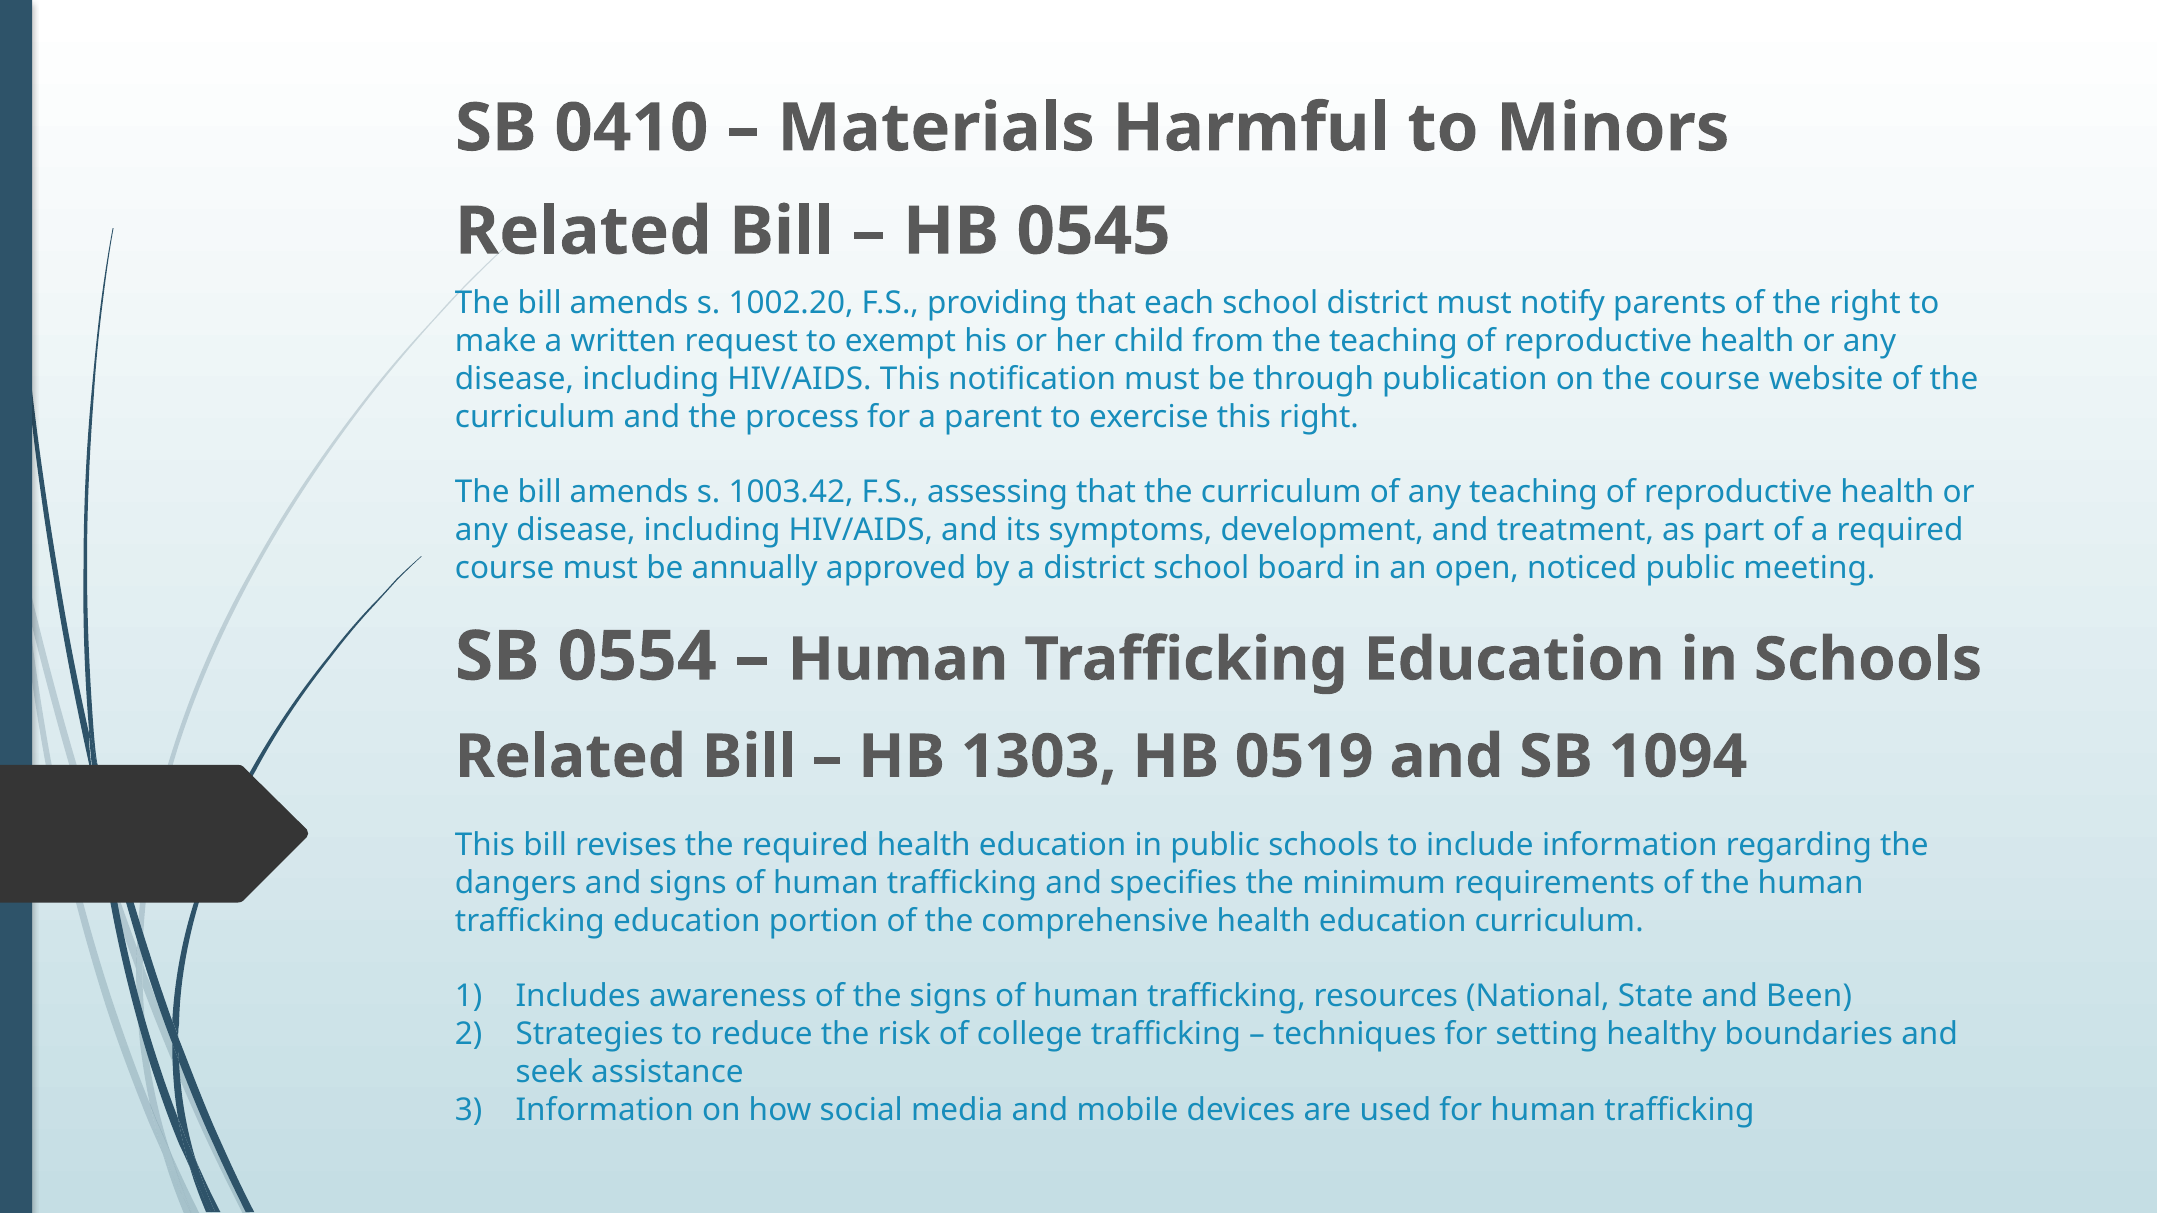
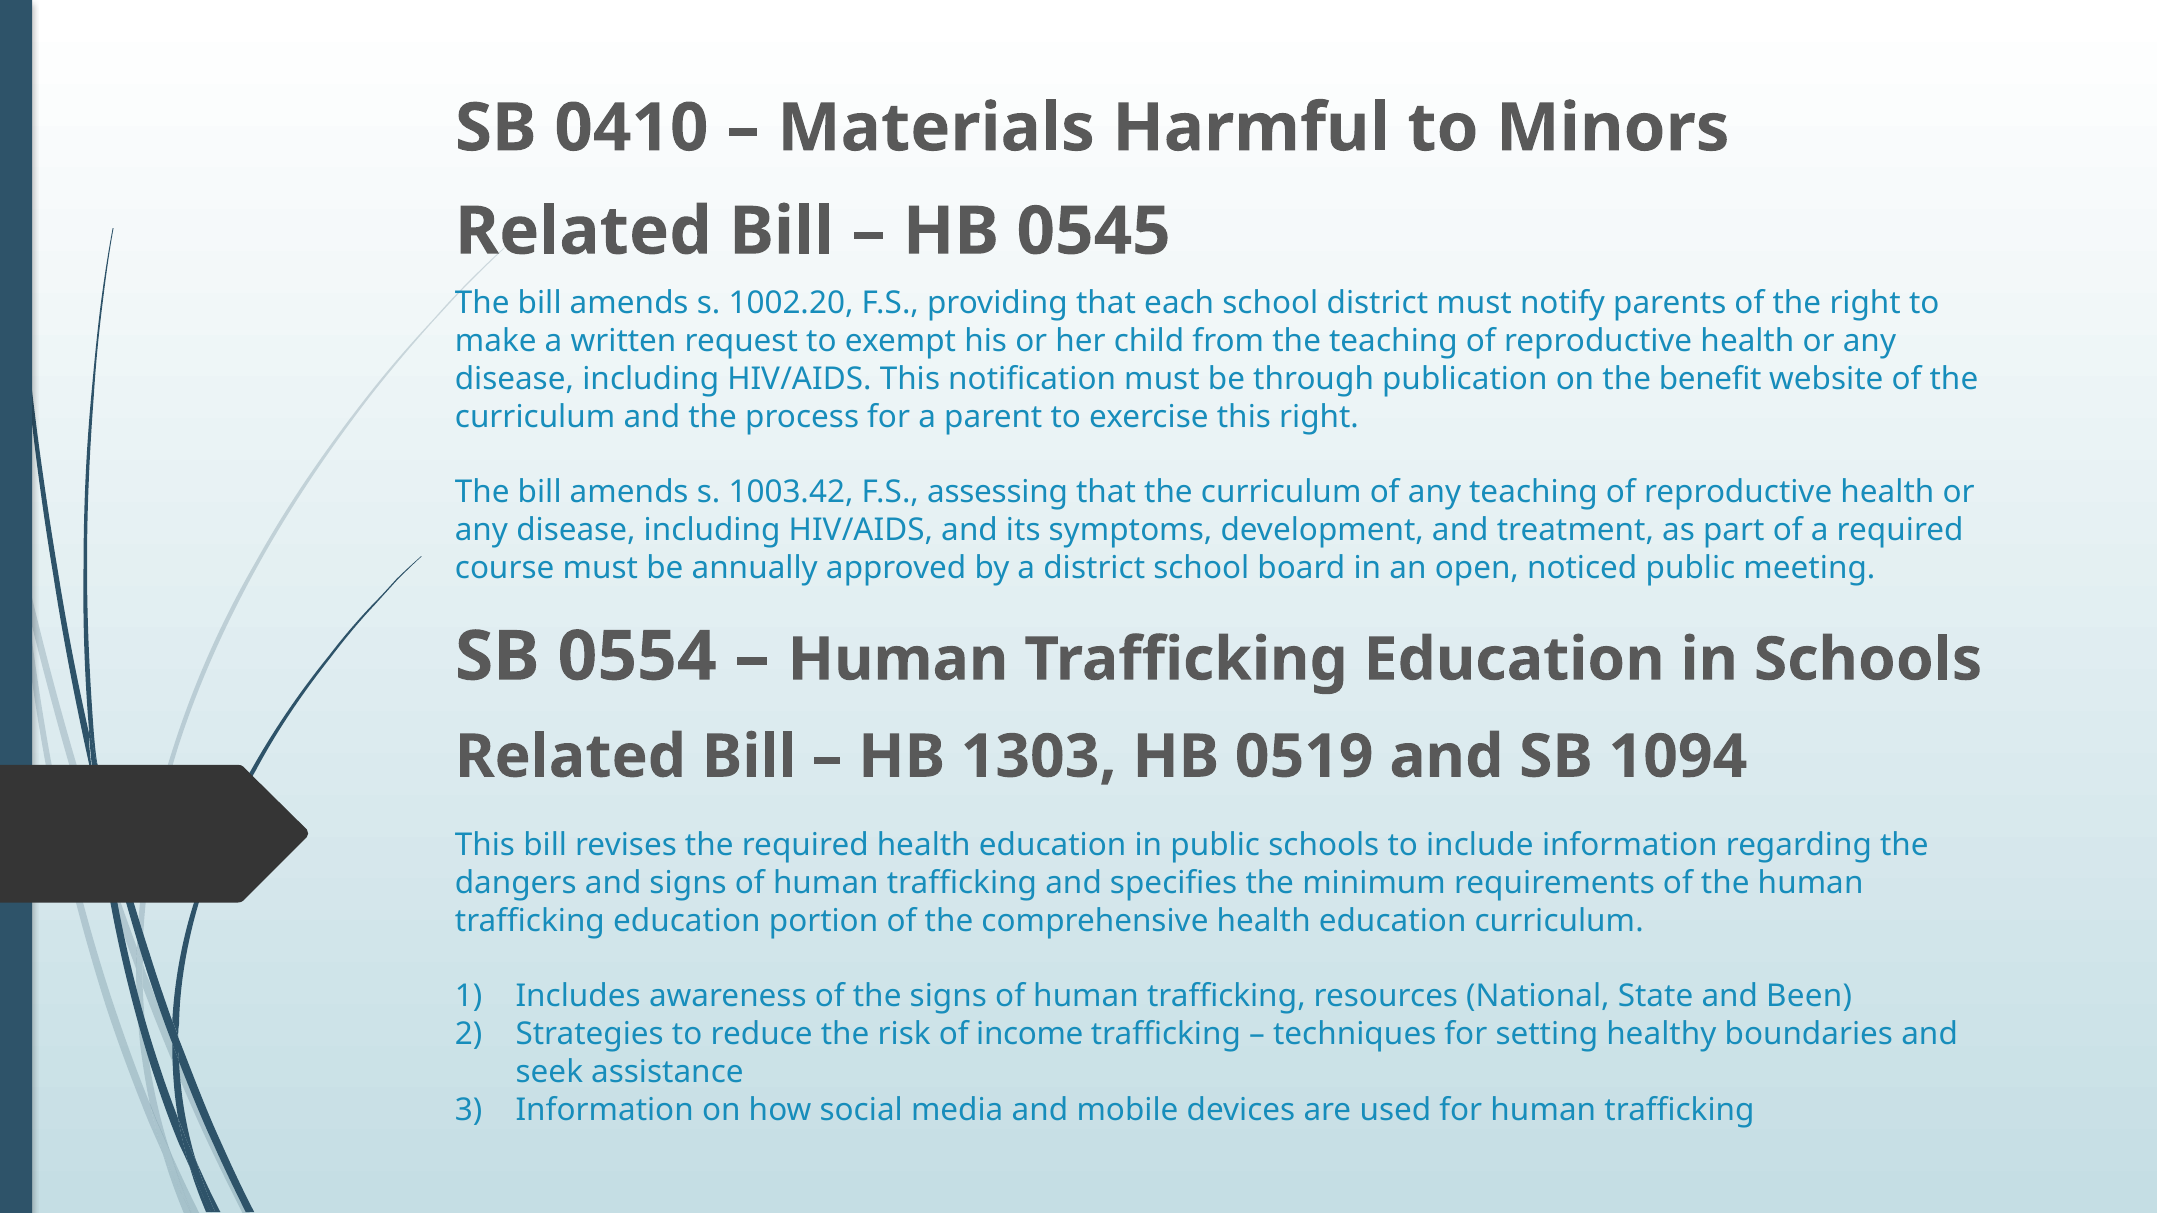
the course: course -> benefit (1710, 379)
college: college -> income (1030, 1035)
